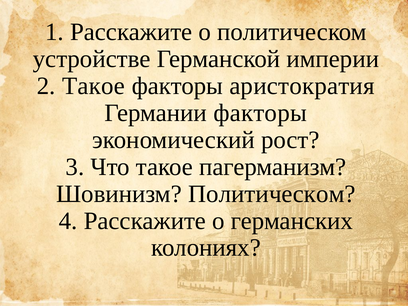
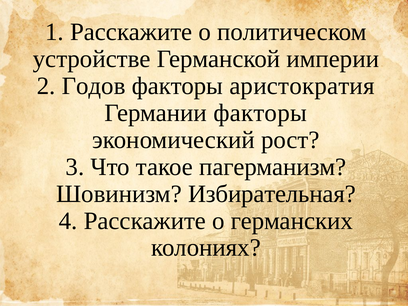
2 Такое: Такое -> Годов (94, 86)
Шовинизм Политическом: Политическом -> Избирательная (272, 194)
